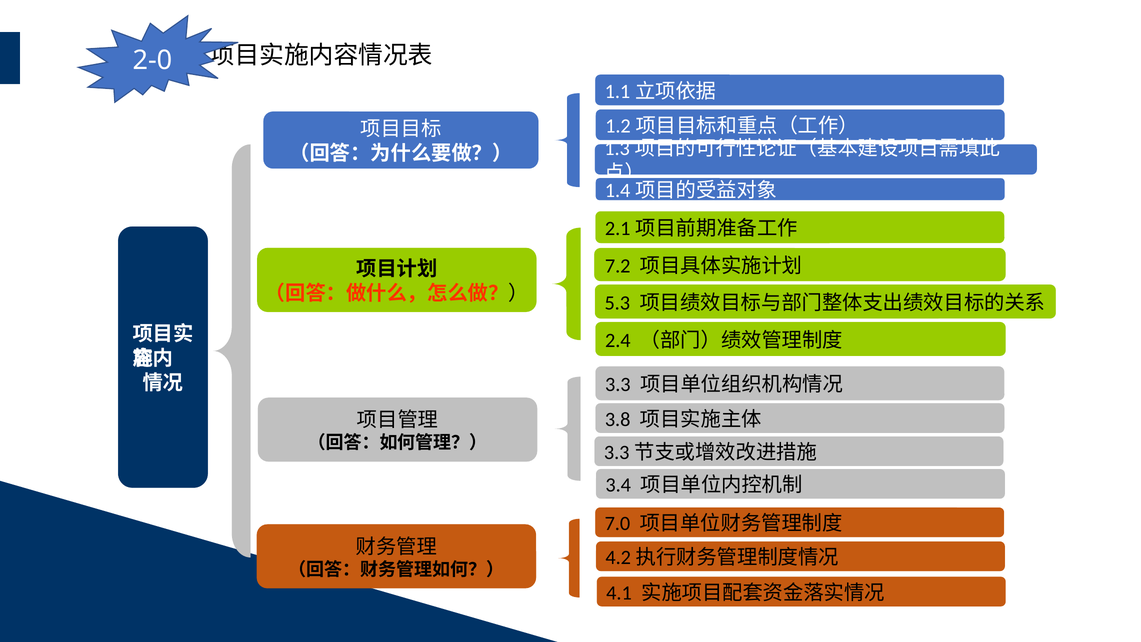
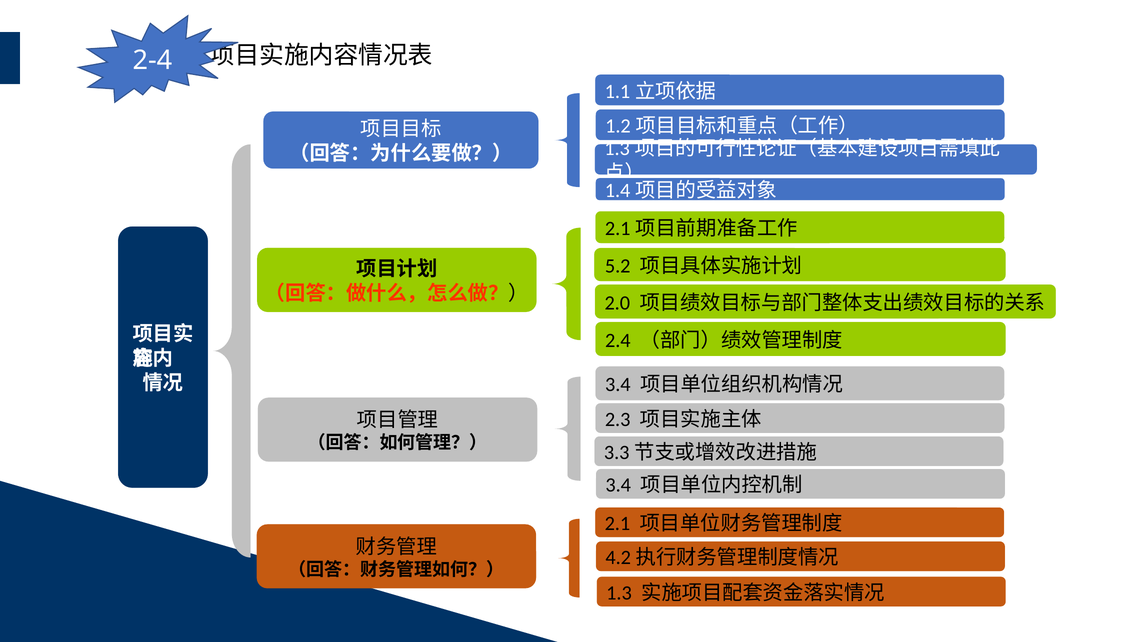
2-0: 2-0 -> 2-4 (152, 60)
7.2: 7.2 -> 5.2 (618, 266)
5.3: 5.3 -> 2.0 (617, 303)
3.3: 3.3 -> 3.4 (618, 385)
3.8: 3.8 -> 2.3 (618, 419)
7.0: 7.0 -> 2.1 (617, 524)
4.1: 4.1 -> 1.3 (619, 593)
